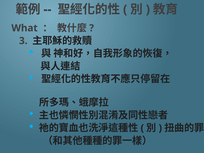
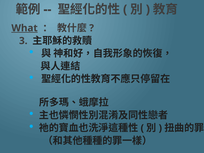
What underline: none -> present (25, 28)
